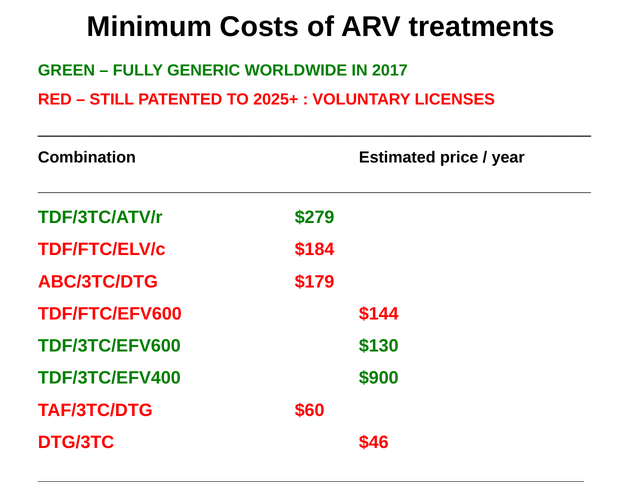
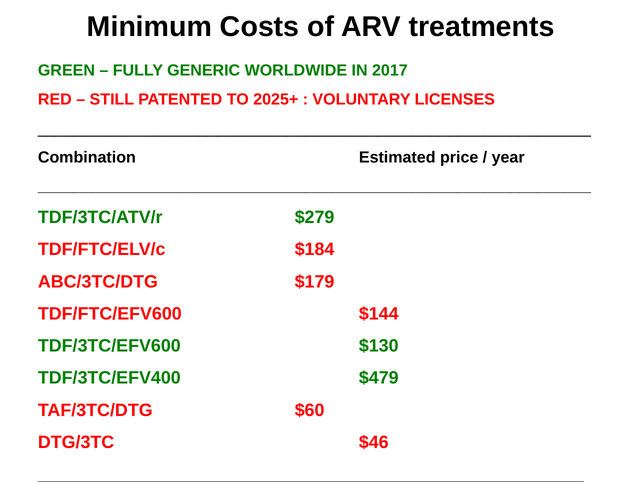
$900: $900 -> $479 (379, 378)
